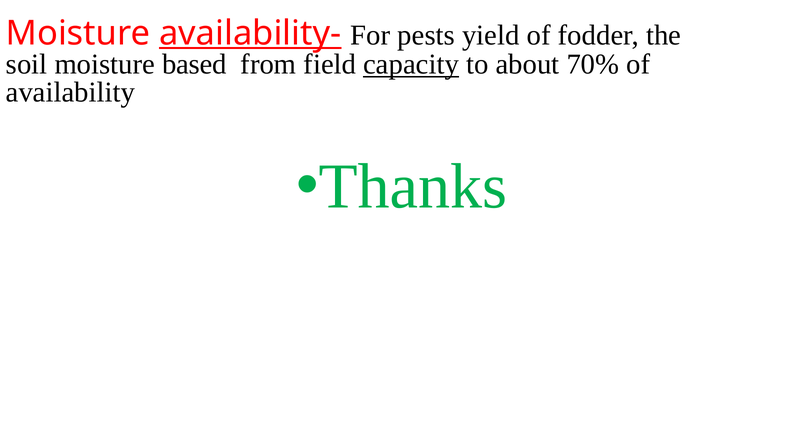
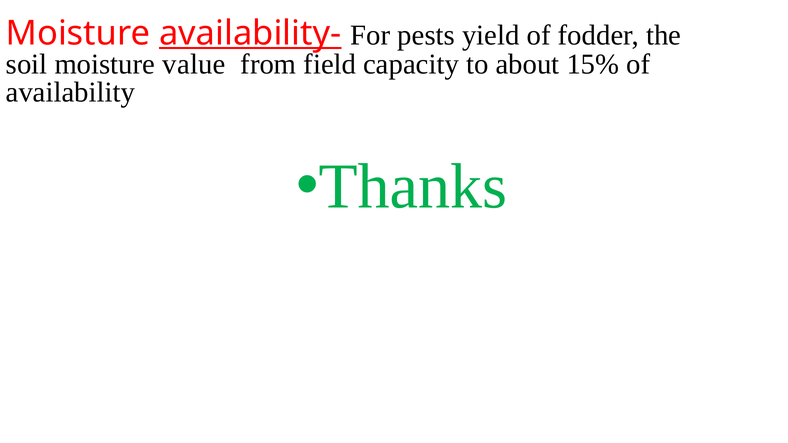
based: based -> value (194, 64)
capacity underline: present -> none (411, 64)
70%: 70% -> 15% (593, 64)
